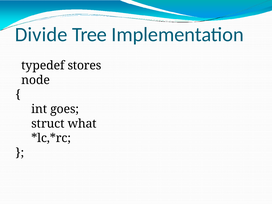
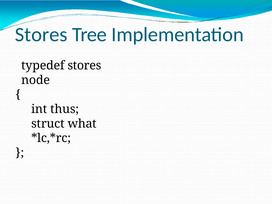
Divide: Divide -> Stores (41, 35)
goes: goes -> thus (65, 109)
